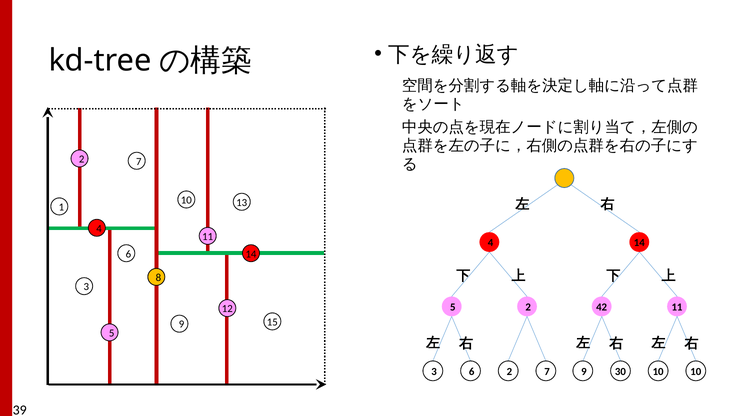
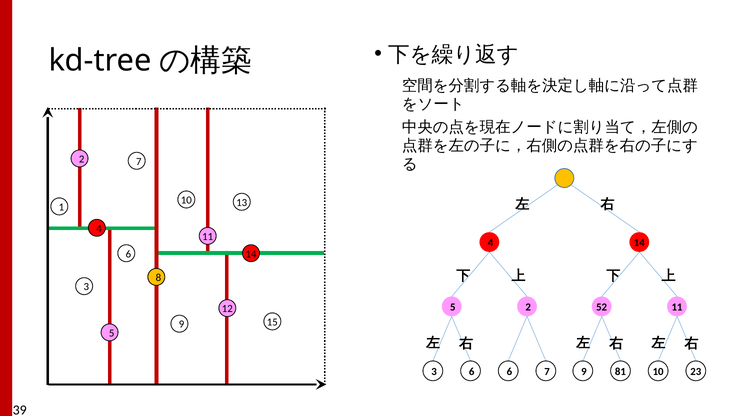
42: 42 -> 52 (602, 307)
6 2: 2 -> 6 (509, 371)
30: 30 -> 81 (620, 371)
10 10: 10 -> 23 (696, 371)
